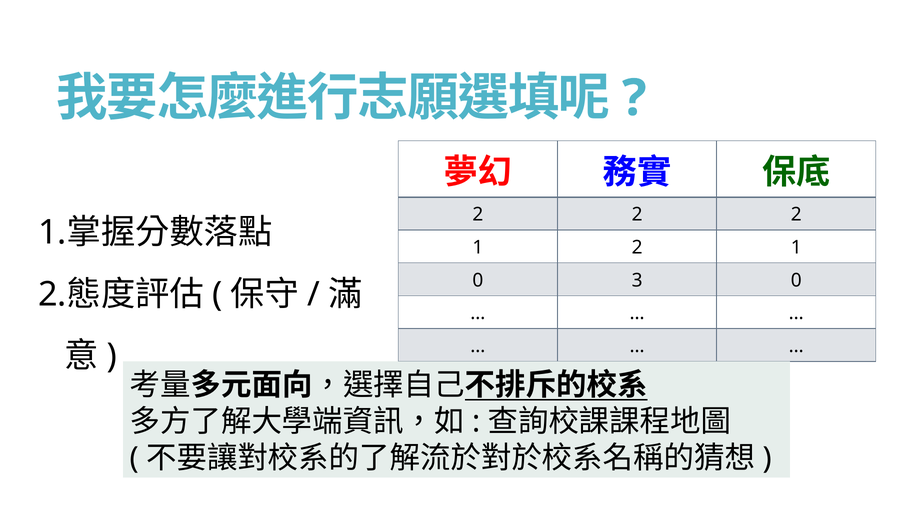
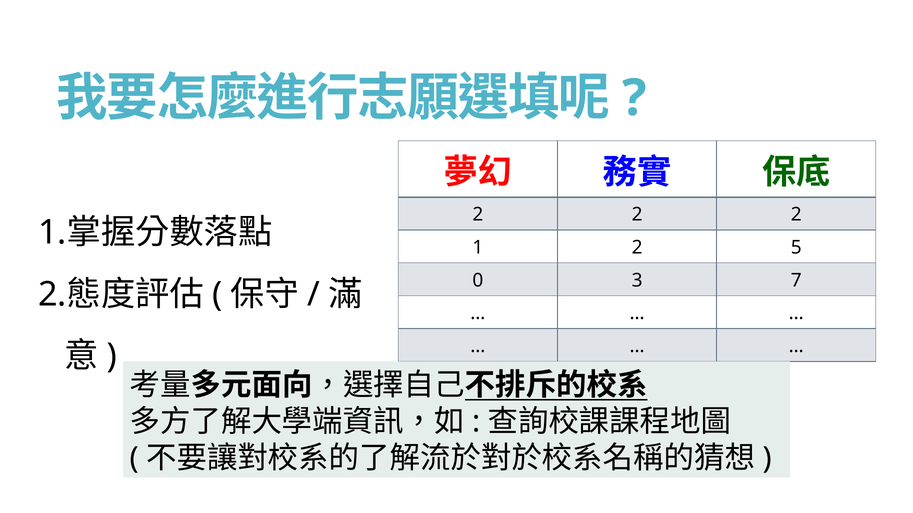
1 2 1: 1 -> 5 (796, 248)
3 0: 0 -> 7 (796, 281)
